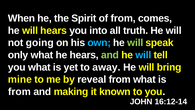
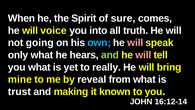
of from: from -> sure (123, 18)
will hears: hears -> voice (54, 30)
will colour: light green -> pink (135, 43)
will colour: light blue -> pink (143, 55)
away: away -> really (107, 67)
from: from -> trust (19, 91)
